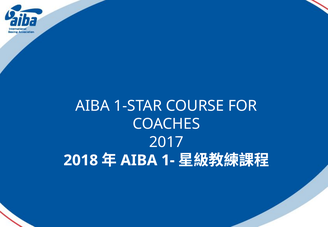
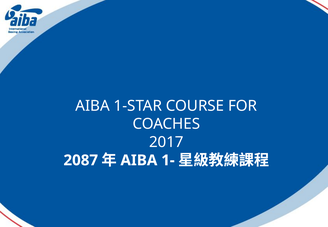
2018: 2018 -> 2087 (81, 160)
